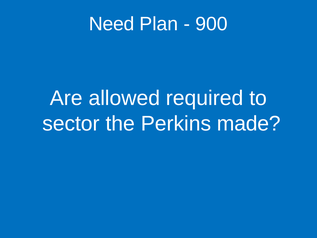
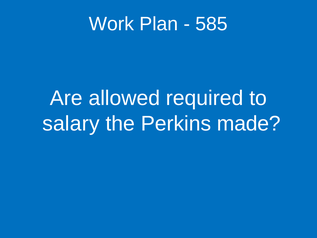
Need: Need -> Work (112, 24)
900: 900 -> 585 (212, 24)
sector: sector -> salary (71, 123)
